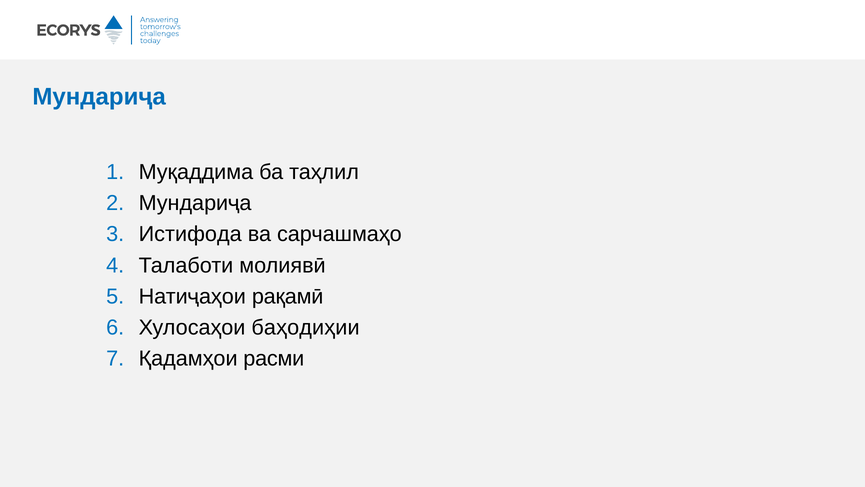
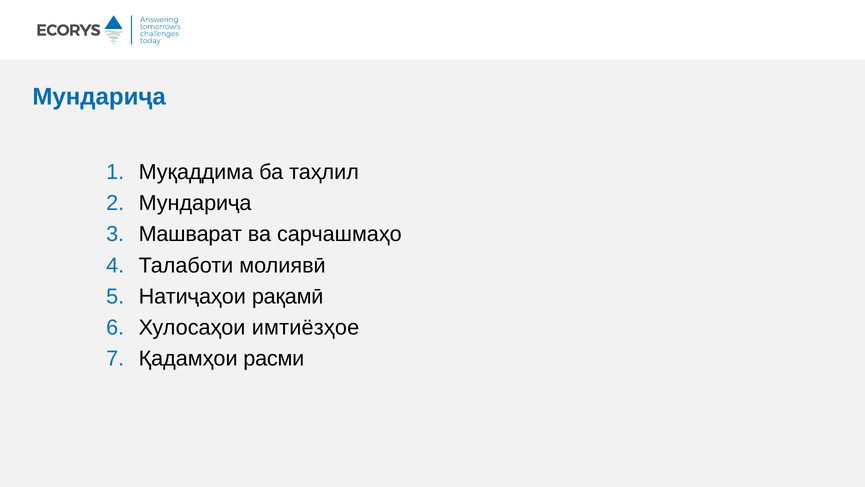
Истифода: Истифода -> Машварат (190, 234)
баҳодиҳии: баҳодиҳии -> имтиёзҳое (305, 327)
